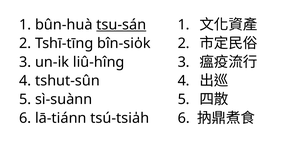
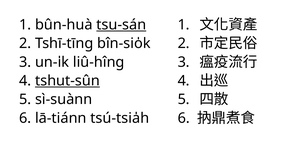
tshut-sûn underline: none -> present (67, 81)
